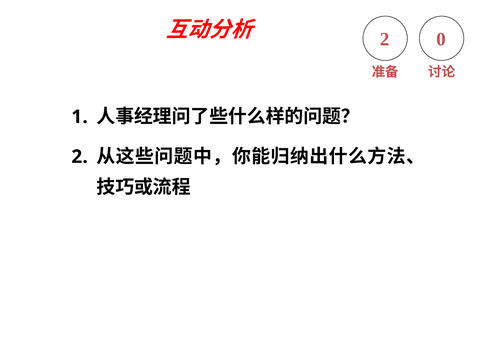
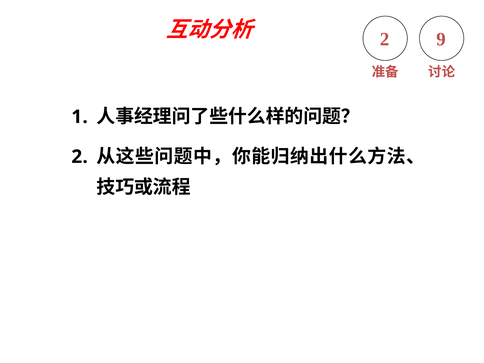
0: 0 -> 9 (441, 39)
